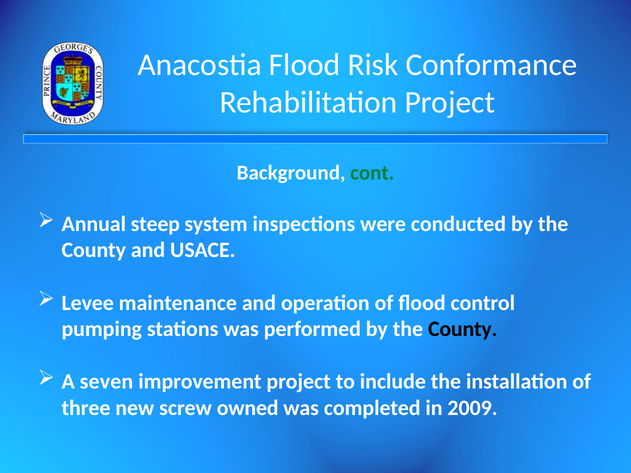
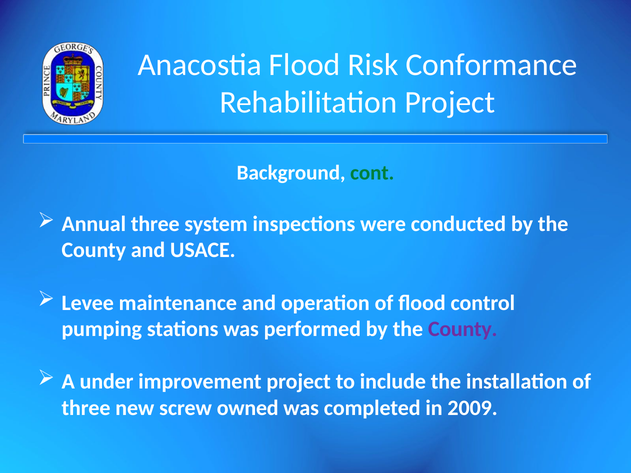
Annual steep: steep -> three (155, 224)
County colour: black -> purple (463, 329)
seven: seven -> under (107, 382)
